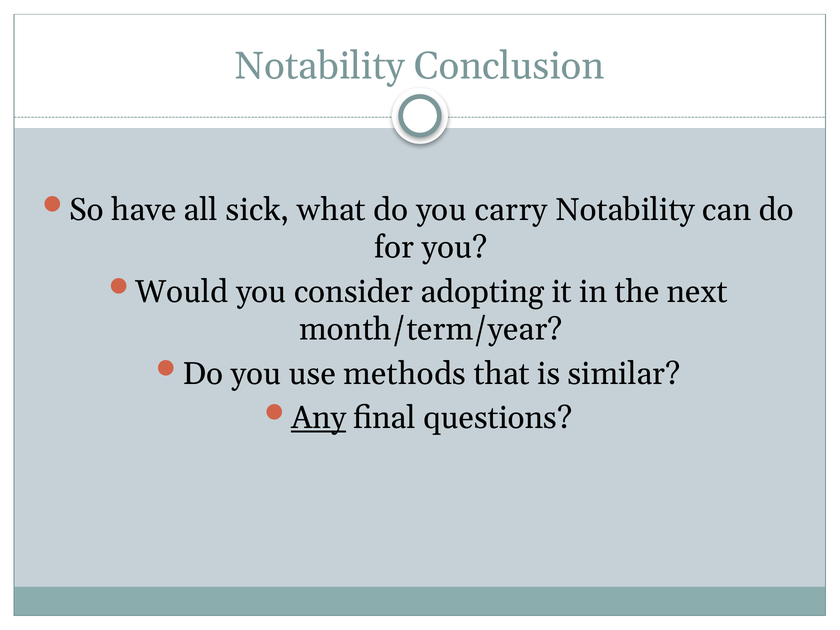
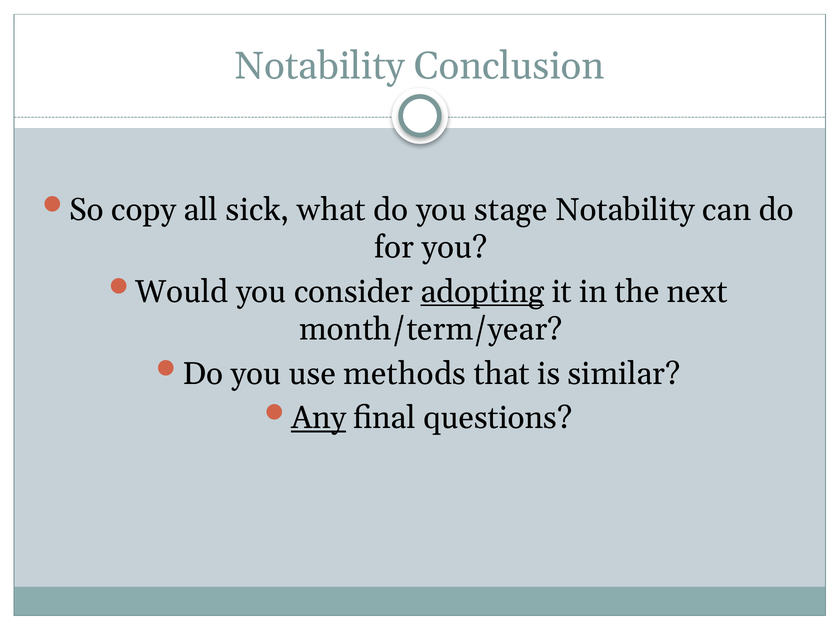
have: have -> copy (144, 210)
carry: carry -> stage (511, 210)
adopting underline: none -> present (482, 292)
